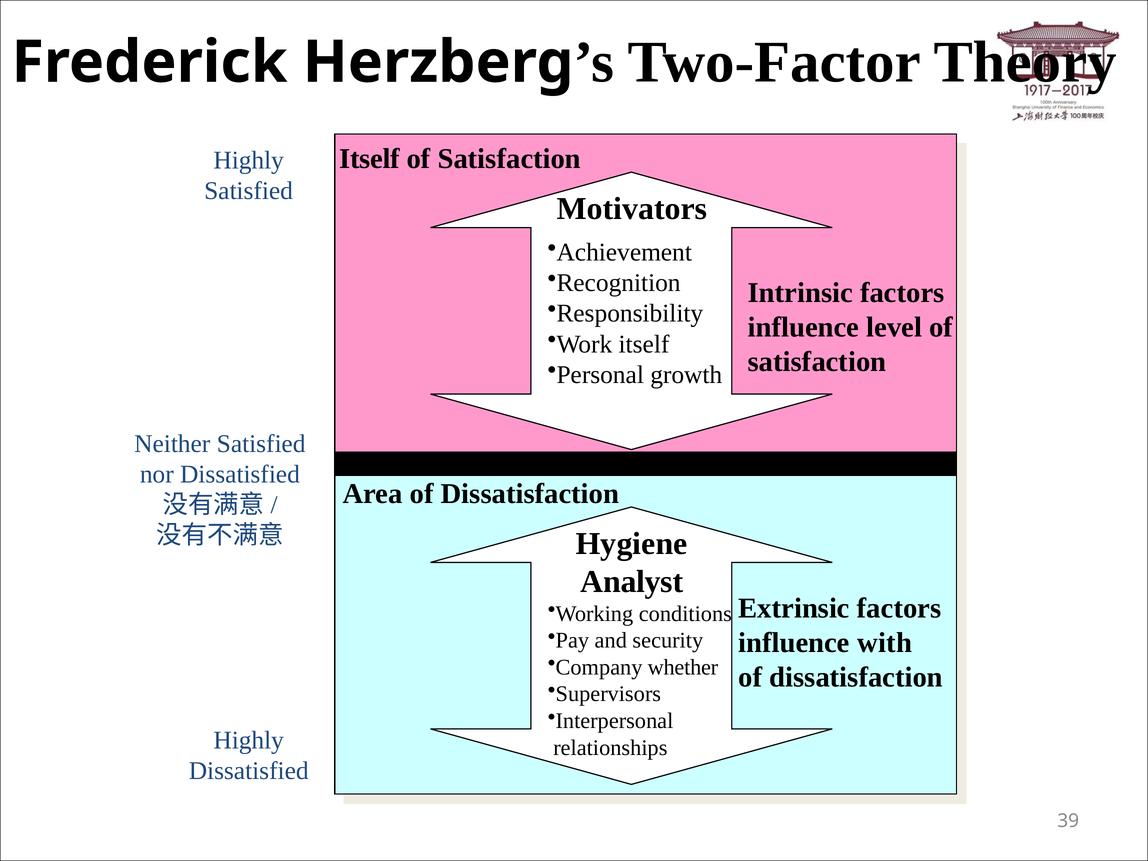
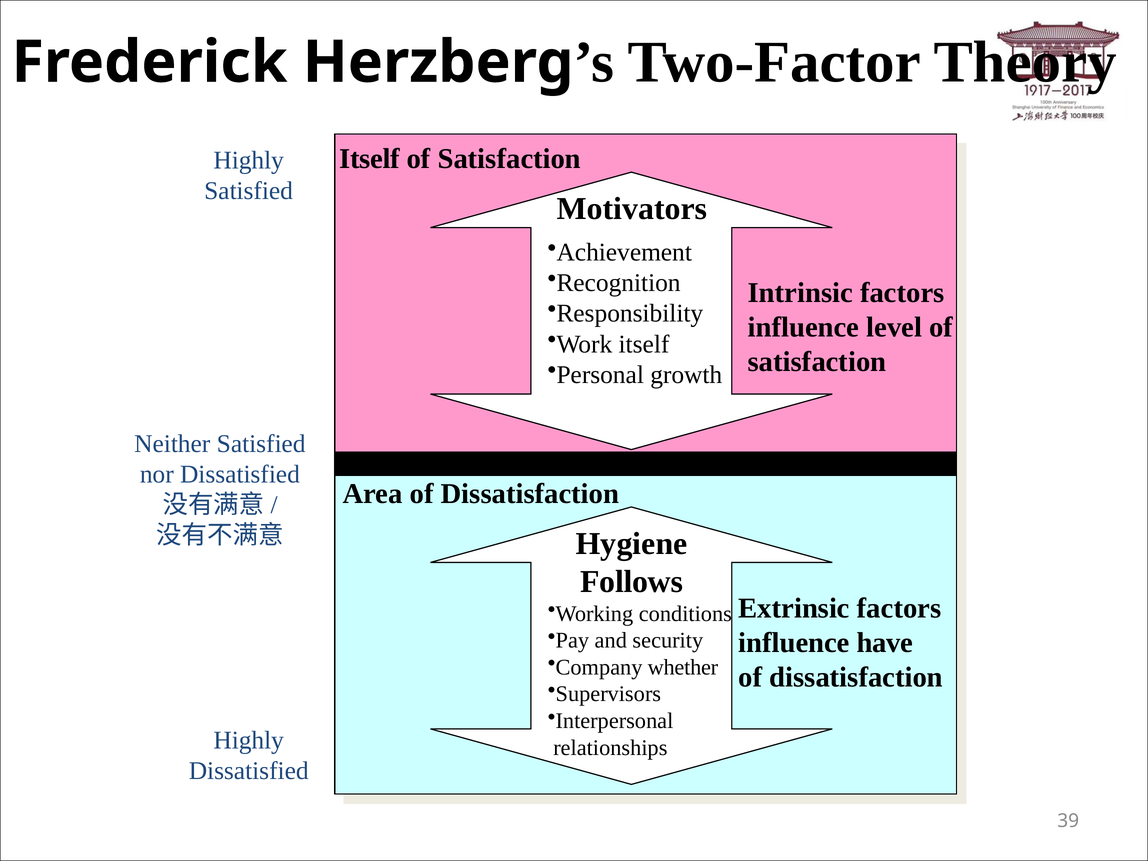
Analyst: Analyst -> Follows (632, 582)
with: with -> have (885, 643)
